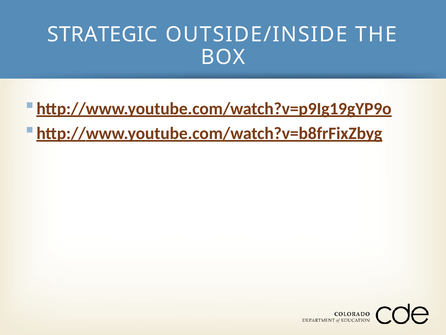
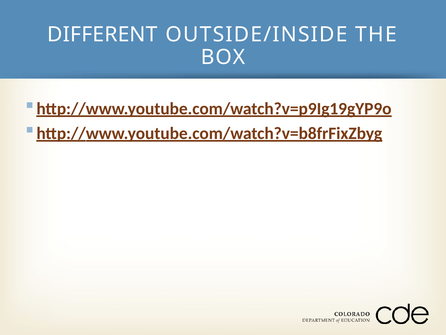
STRATEGIC: STRATEGIC -> DIFFERENT (102, 34)
